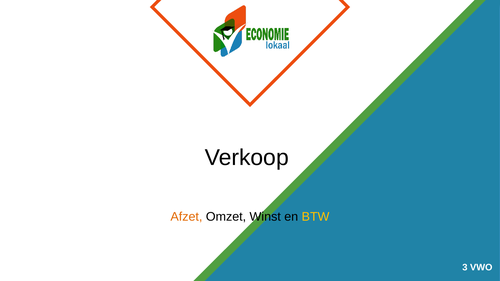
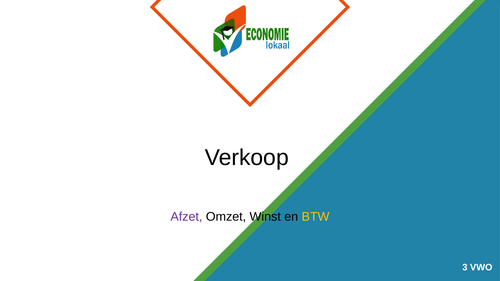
Afzet colour: orange -> purple (186, 217)
